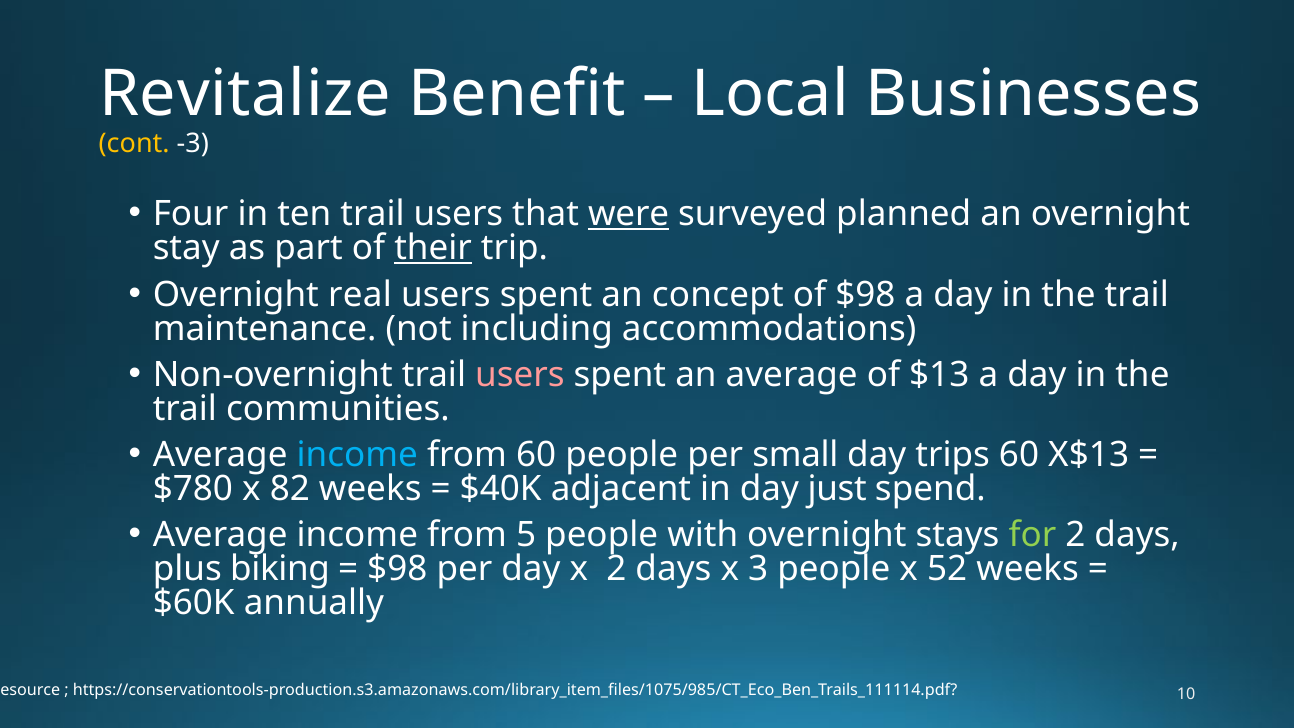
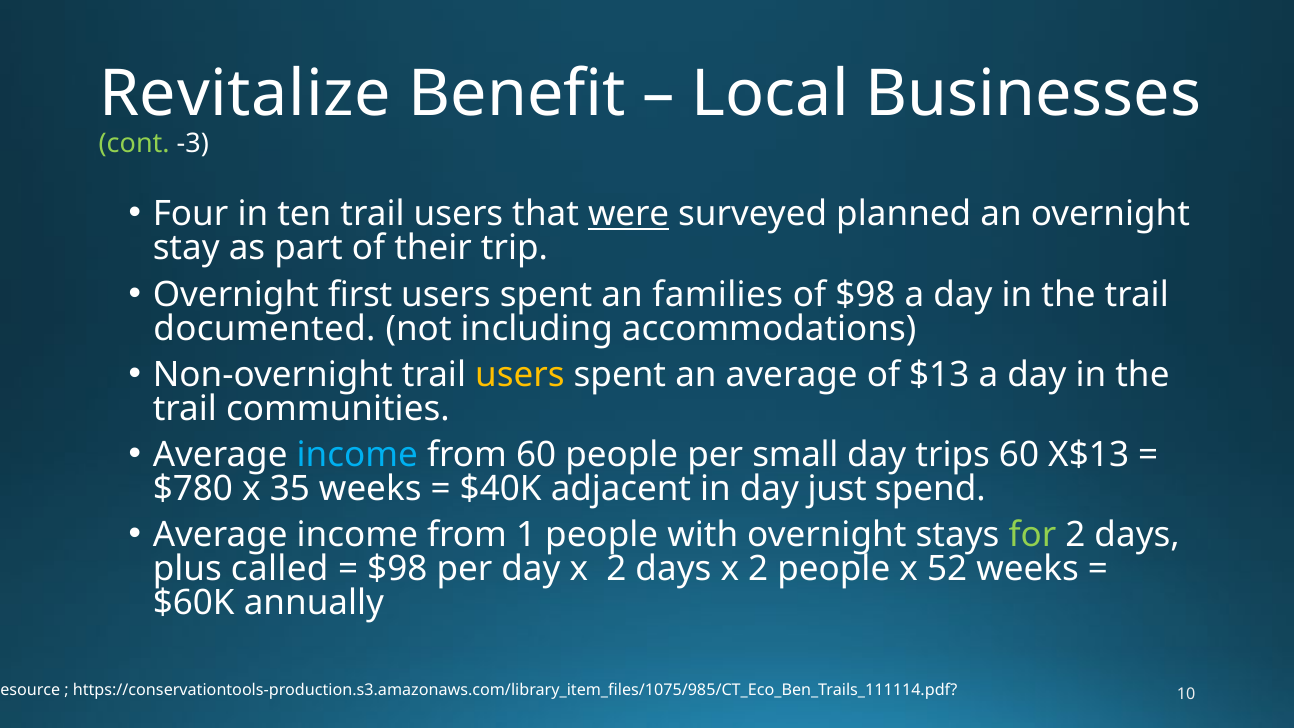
cont colour: yellow -> light green (134, 144)
their underline: present -> none (433, 248)
real: real -> first (360, 294)
concept: concept -> families (718, 294)
maintenance: maintenance -> documented (264, 329)
users colour: pink -> yellow (520, 375)
82: 82 -> 35 (290, 489)
5: 5 -> 1 (526, 535)
biking: biking -> called (280, 569)
days x 3: 3 -> 2 (758, 569)
